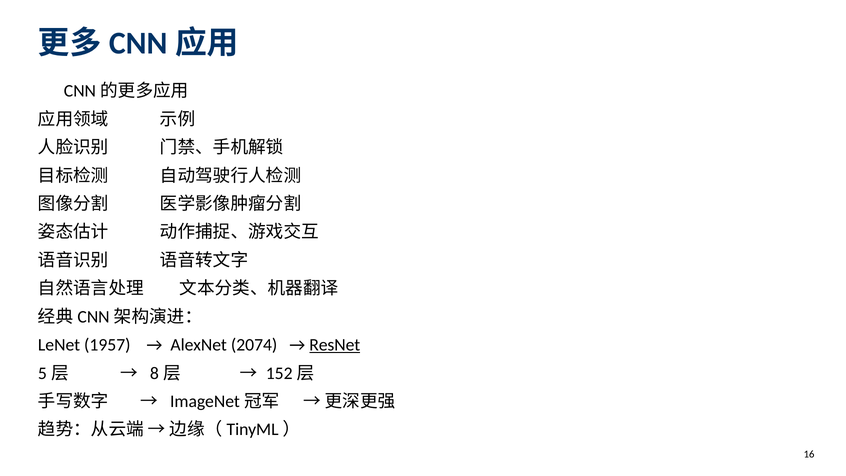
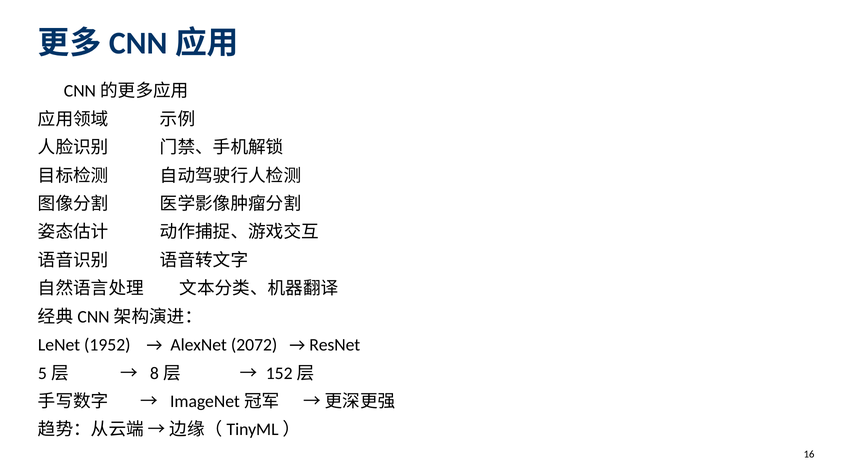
1957: 1957 -> 1952 (107, 345)
2074: 2074 -> 2072 (254, 345)
ResNet underline: present -> none (335, 345)
